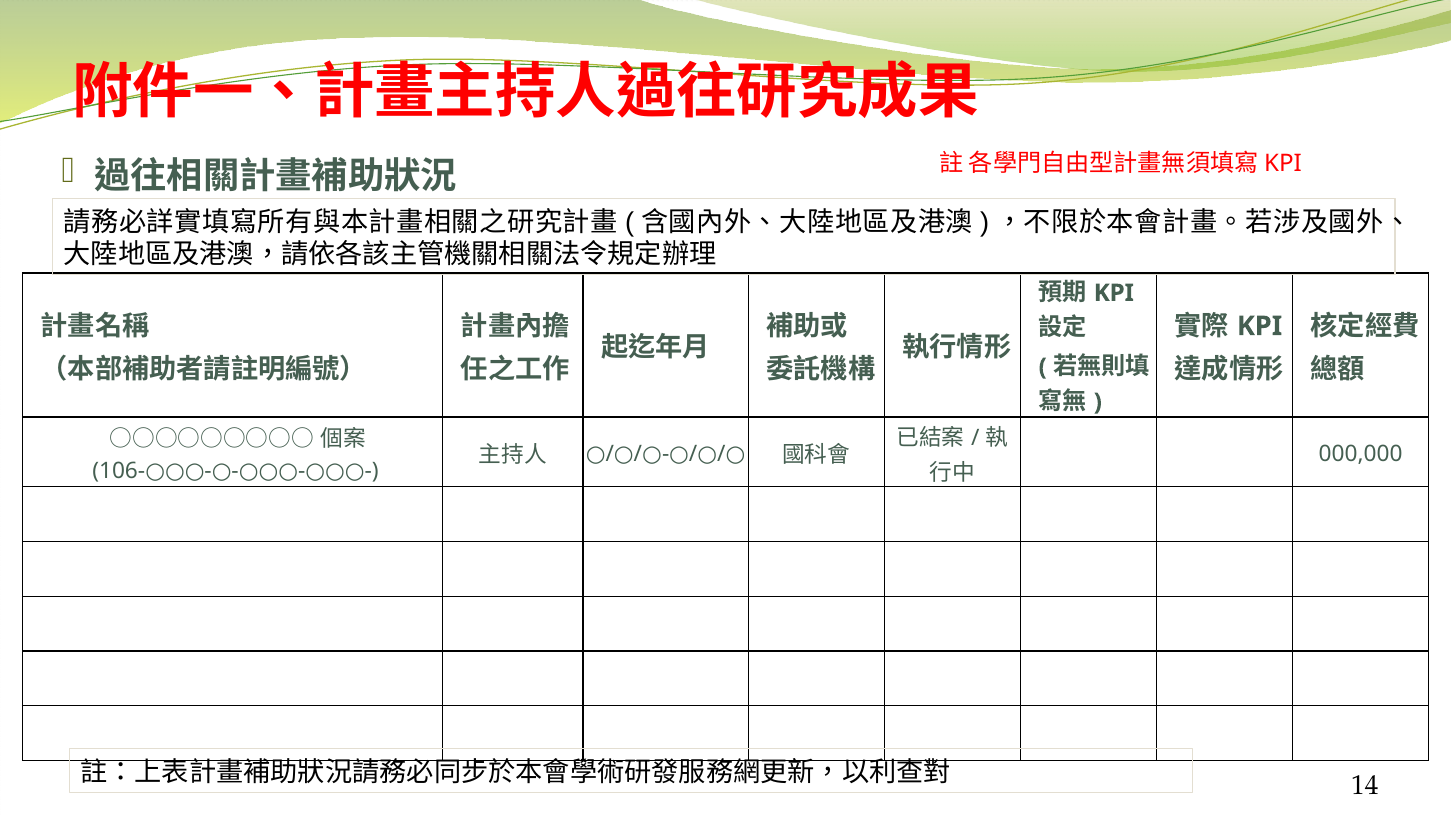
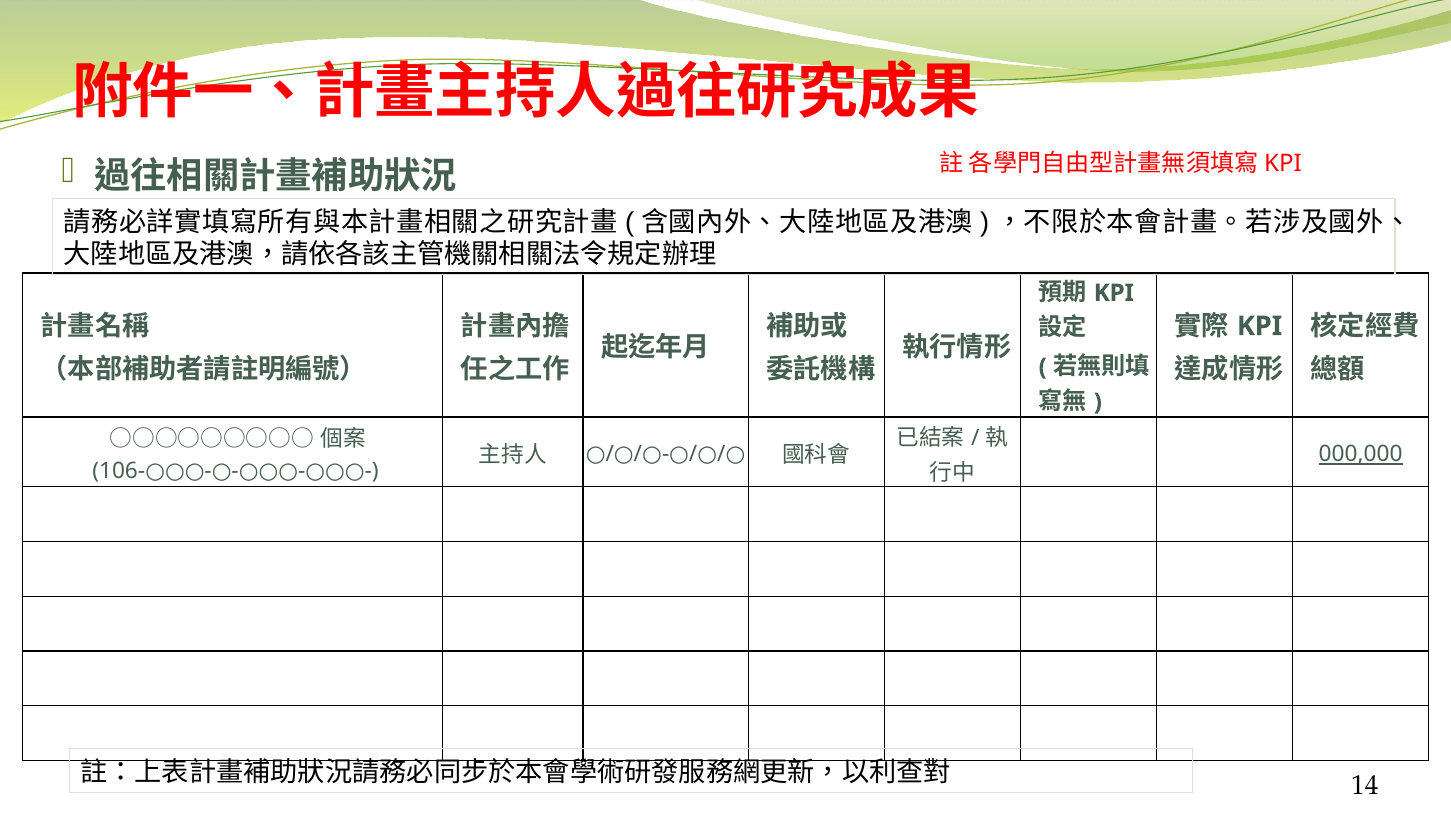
000,000 underline: none -> present (1361, 454)
